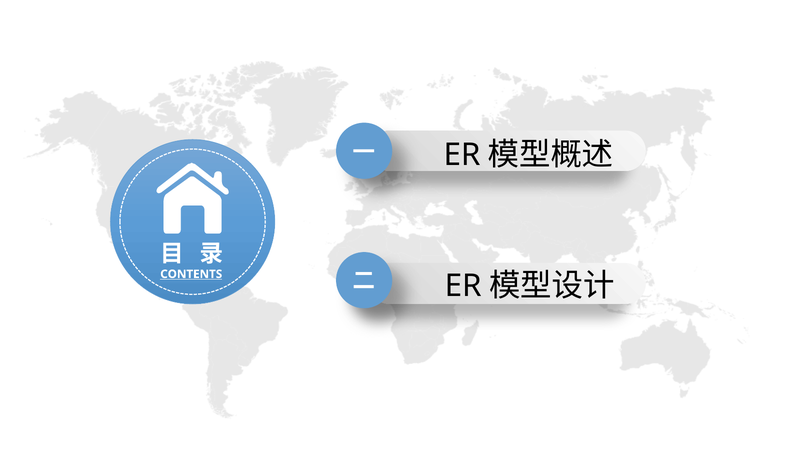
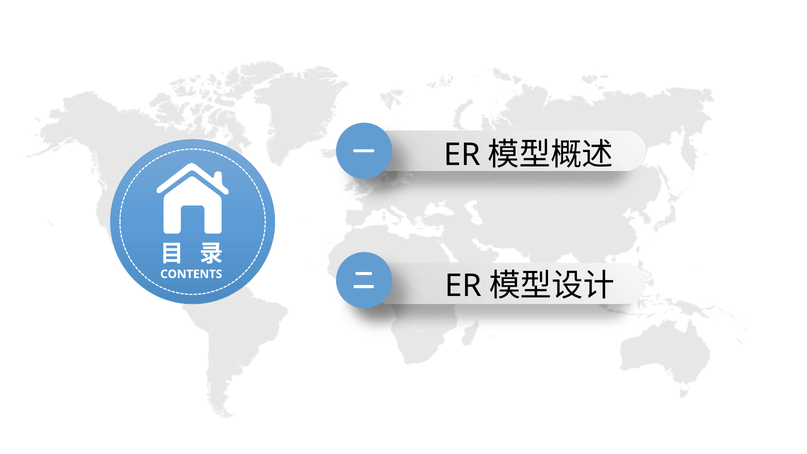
CONTENTS underline: present -> none (191, 274)
